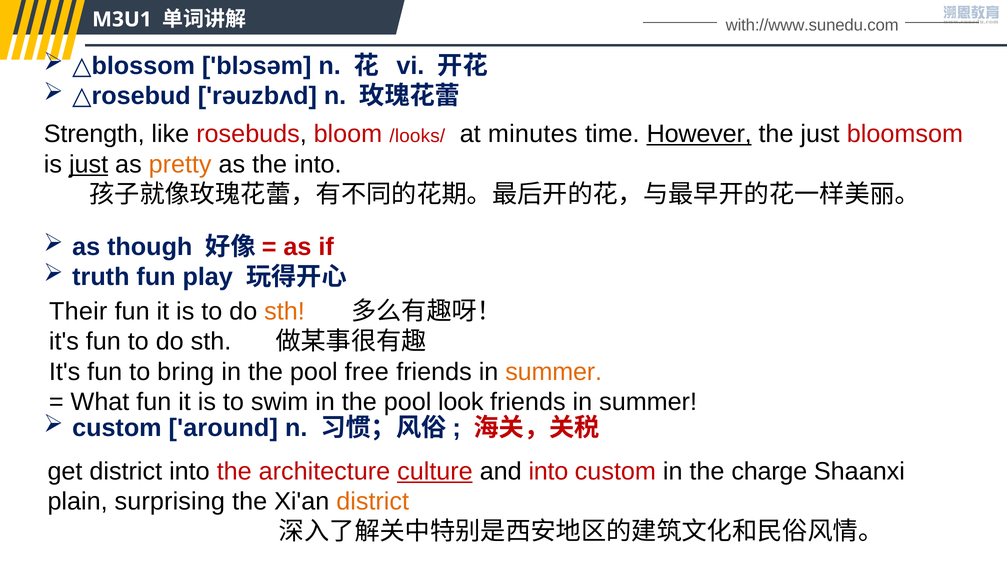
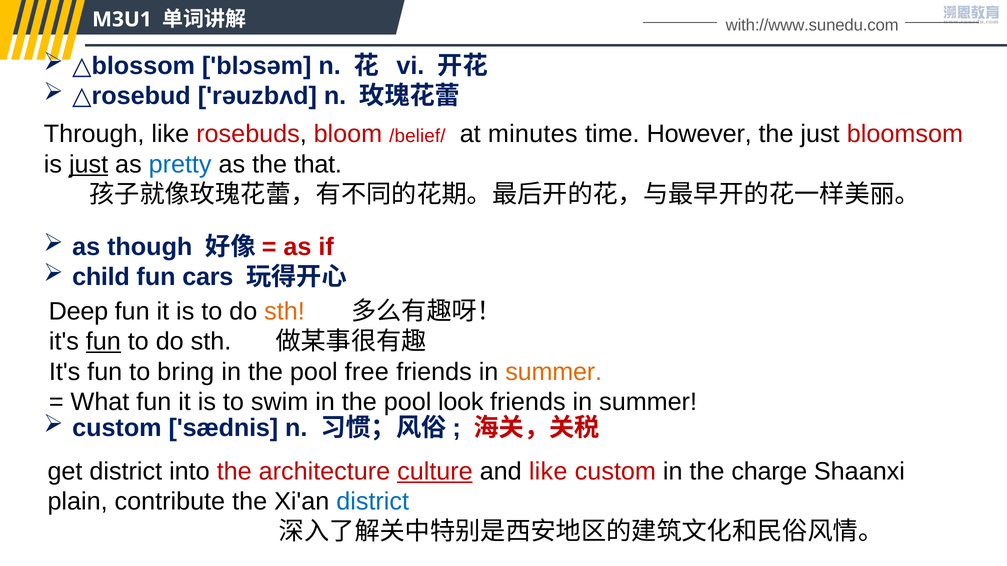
Strength: Strength -> Through (94, 134)
/looks/: /looks/ -> /belief/ (417, 136)
However underline: present -> none (699, 134)
pretty colour: orange -> blue (180, 164)
the into: into -> that (318, 164)
truth: truth -> child (101, 277)
play: play -> cars (208, 277)
Their: Their -> Deep (78, 312)
fun underline: none -> present (103, 342)
around: around -> sædnis (223, 428)
and into: into -> like (548, 472)
surprising: surprising -> contribute (170, 502)
district colour: orange -> blue (373, 502)
